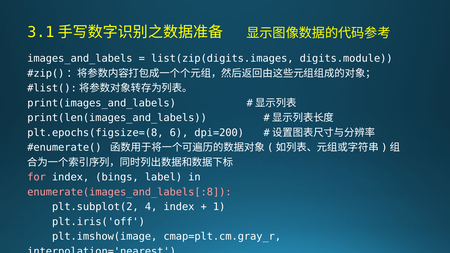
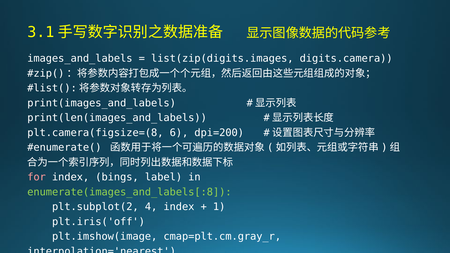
digits.module: digits.module -> digits.camera (346, 59)
plt.epochs(figsize=(8: plt.epochs(figsize=(8 -> plt.camera(figsize=(8 (95, 133)
enumerate(images_and_labels[:8 colour: pink -> light green (129, 192)
